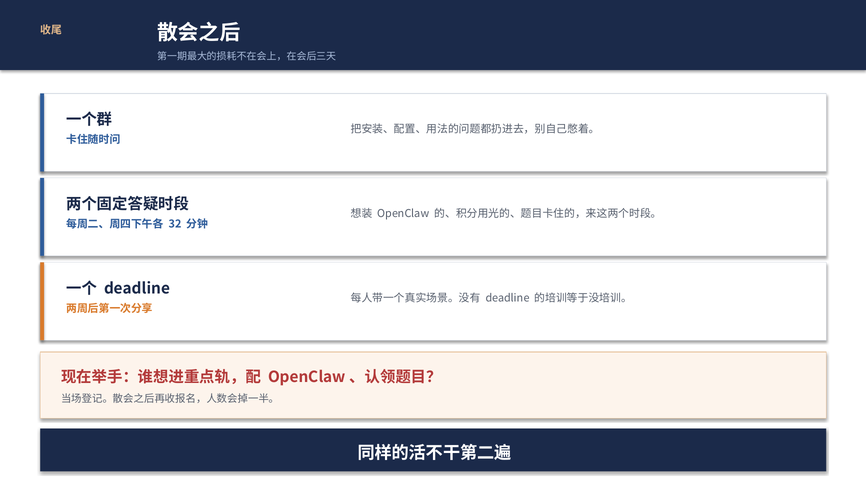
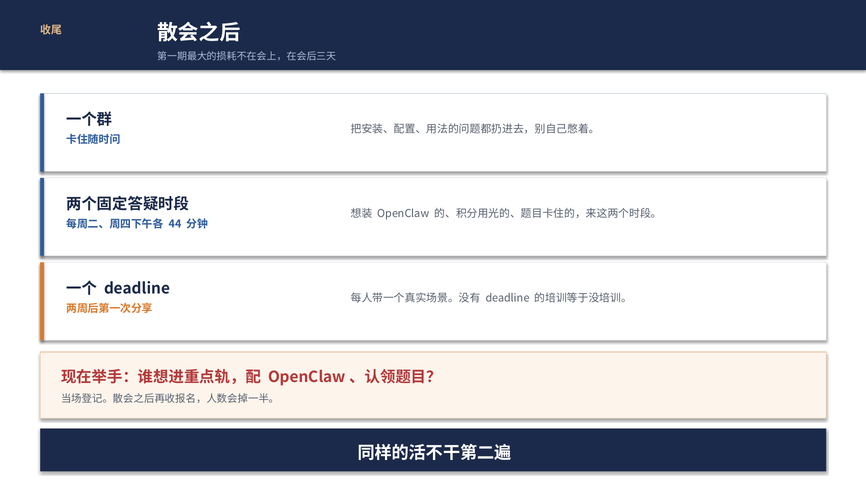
32: 32 -> 44 (175, 224)
